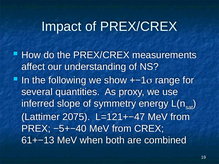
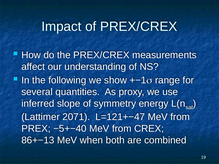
2075: 2075 -> 2071 (76, 117)
61+−13: 61+−13 -> 86+−13 (38, 140)
